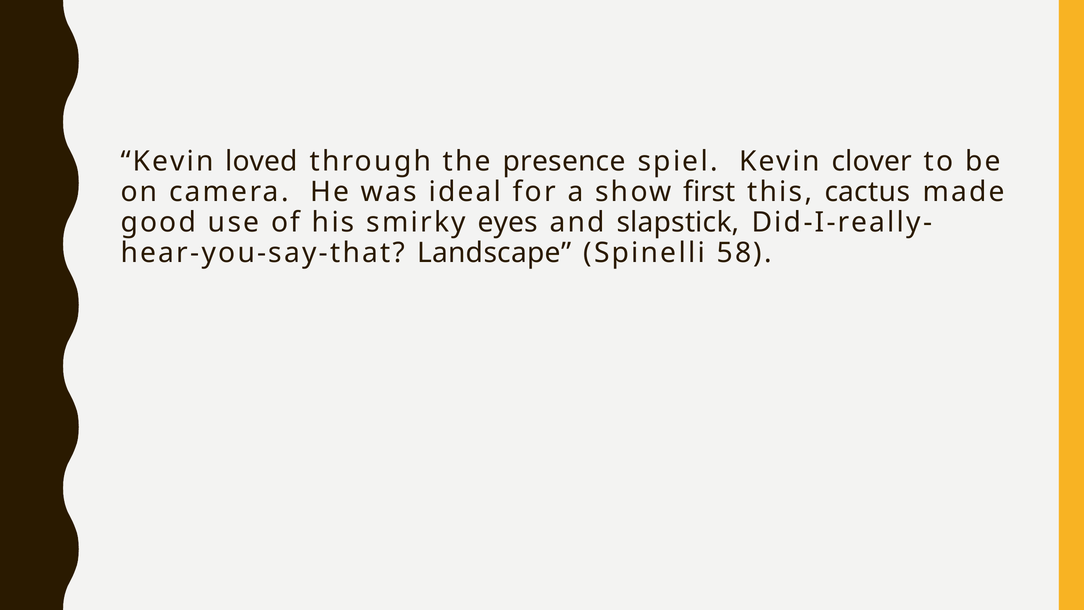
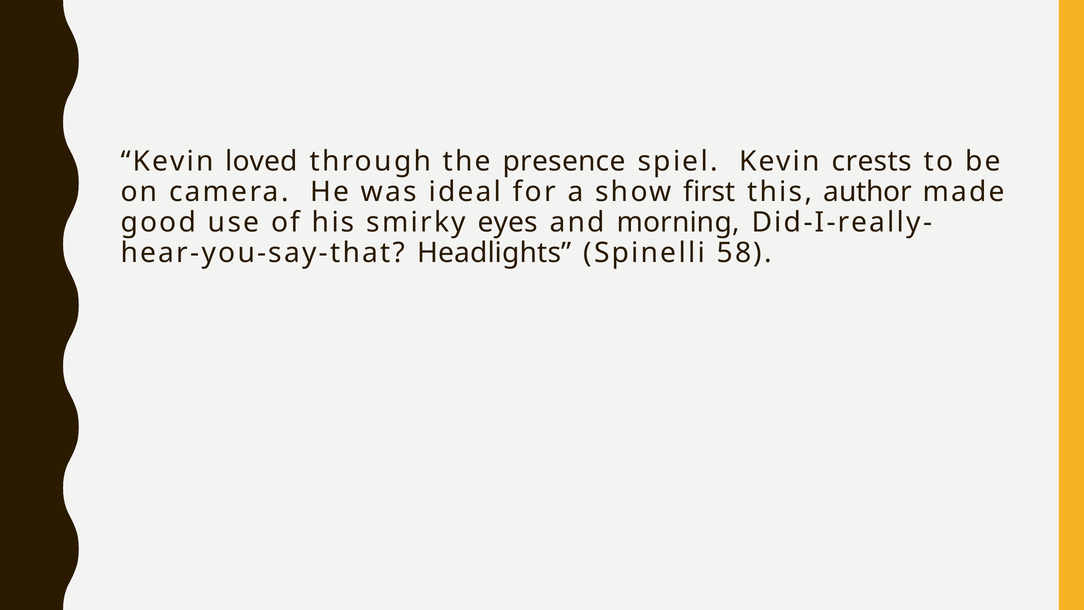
clover: clover -> crests (872, 162)
cactus: cactus -> author (868, 192)
slapstick: slapstick -> morning (678, 222)
Landscape: Landscape -> Headlights (494, 253)
